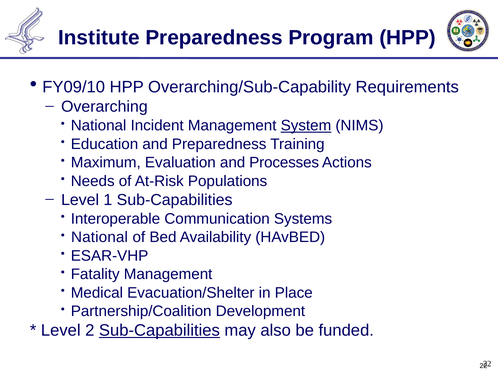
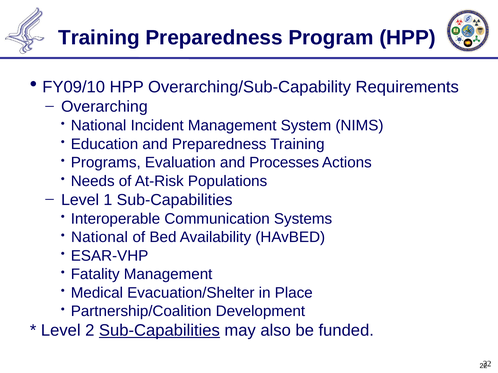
Institute: Institute -> Training (99, 38)
System underline: present -> none (306, 126)
Maximum: Maximum -> Programs (106, 163)
